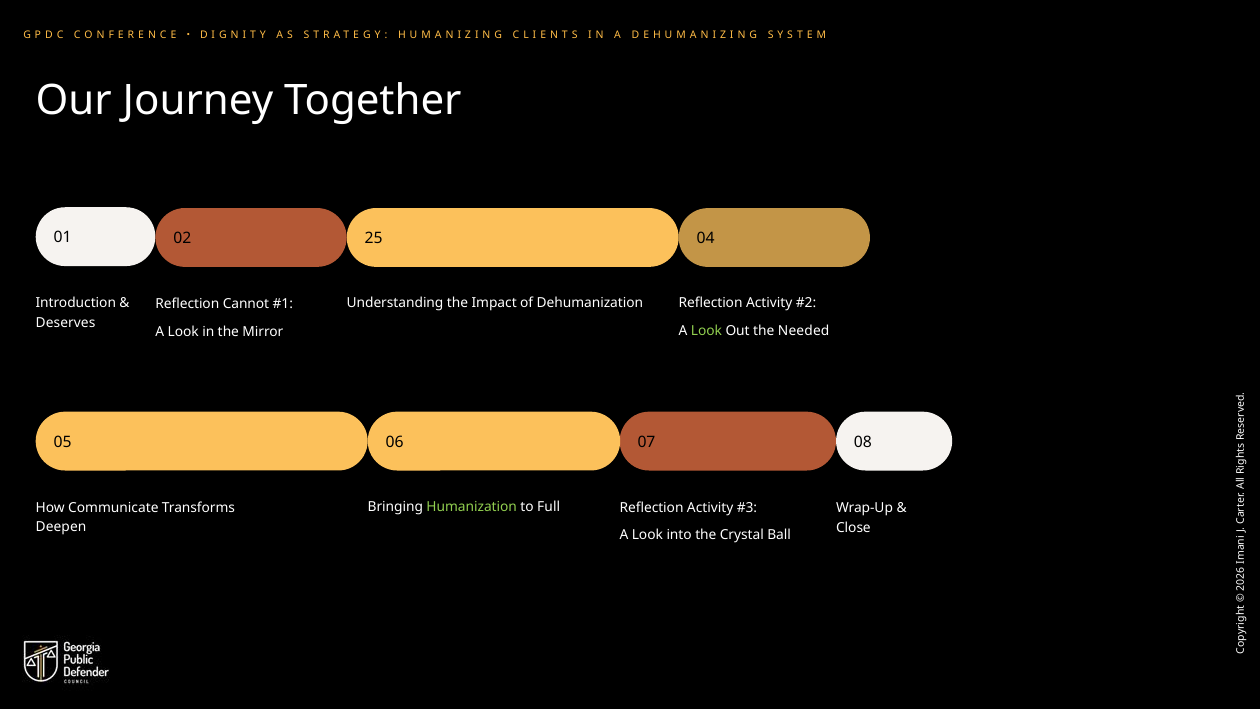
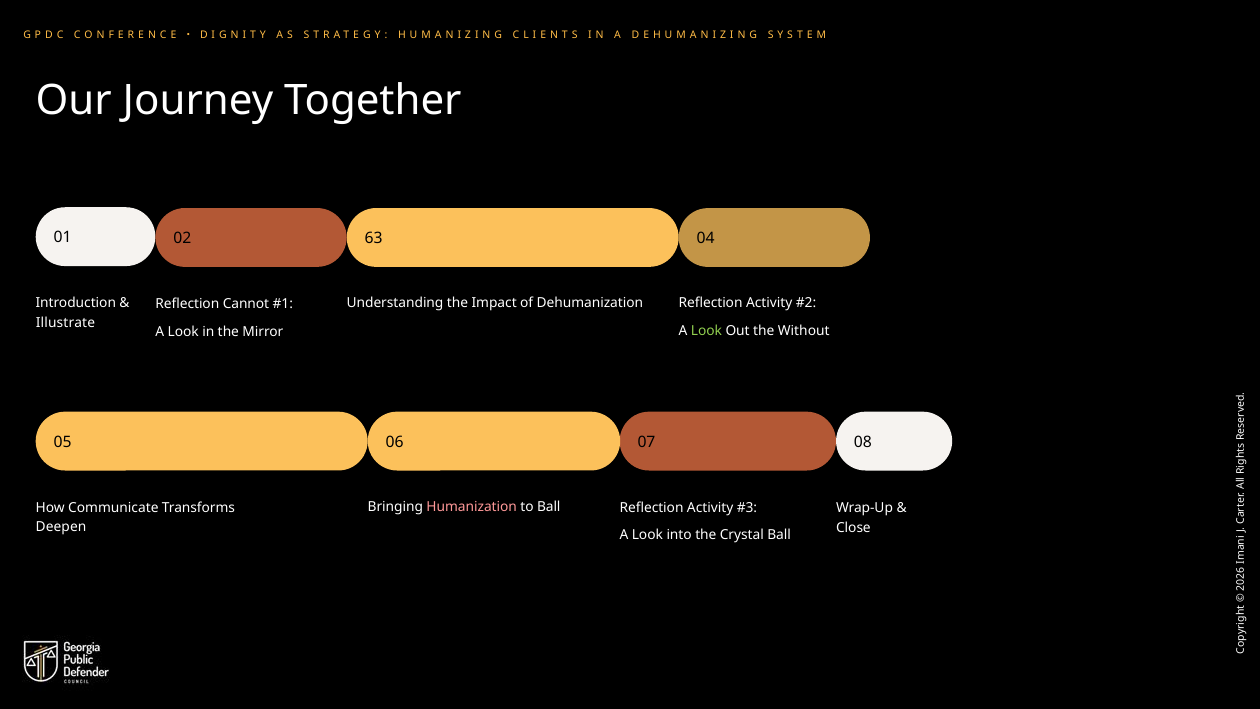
25: 25 -> 63 (374, 238)
Deserves: Deserves -> Illustrate (65, 323)
Needed: Needed -> Without (804, 331)
Humanization colour: light green -> pink (472, 507)
to Full: Full -> Ball (549, 507)
